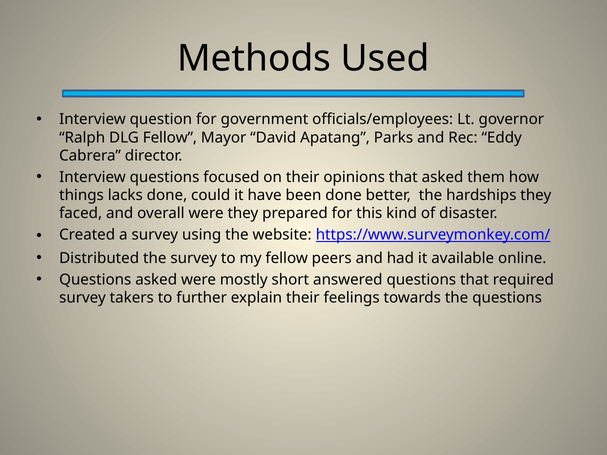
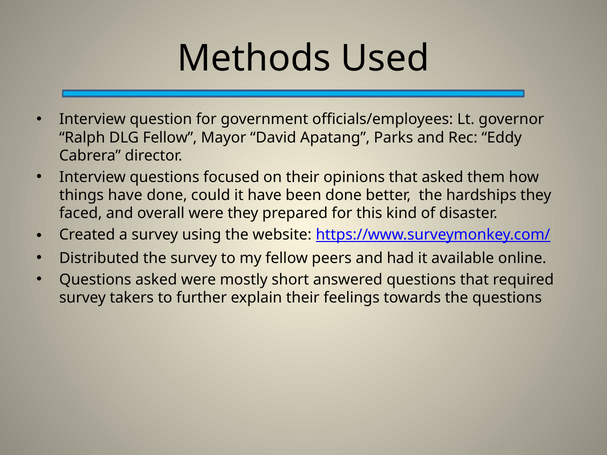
things lacks: lacks -> have (125, 195)
